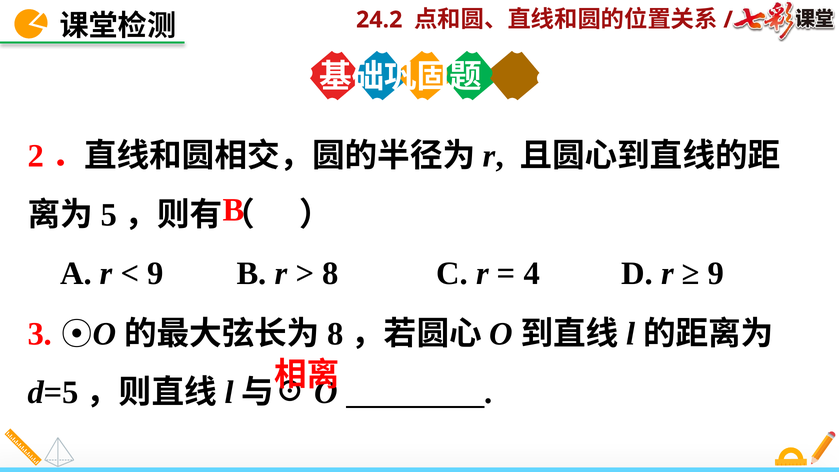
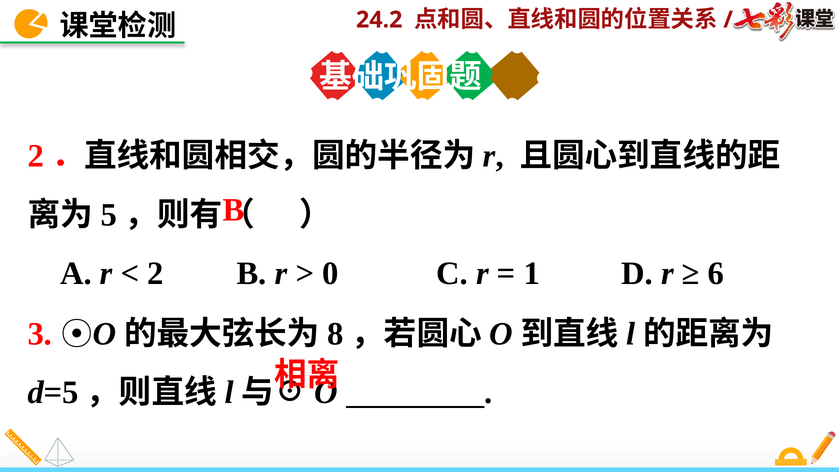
9: 9 -> 2 (155, 274)
8: 8 -> 0 (330, 274)
4: 4 -> 1 (532, 274)
9: 9 -> 6 (716, 274)
